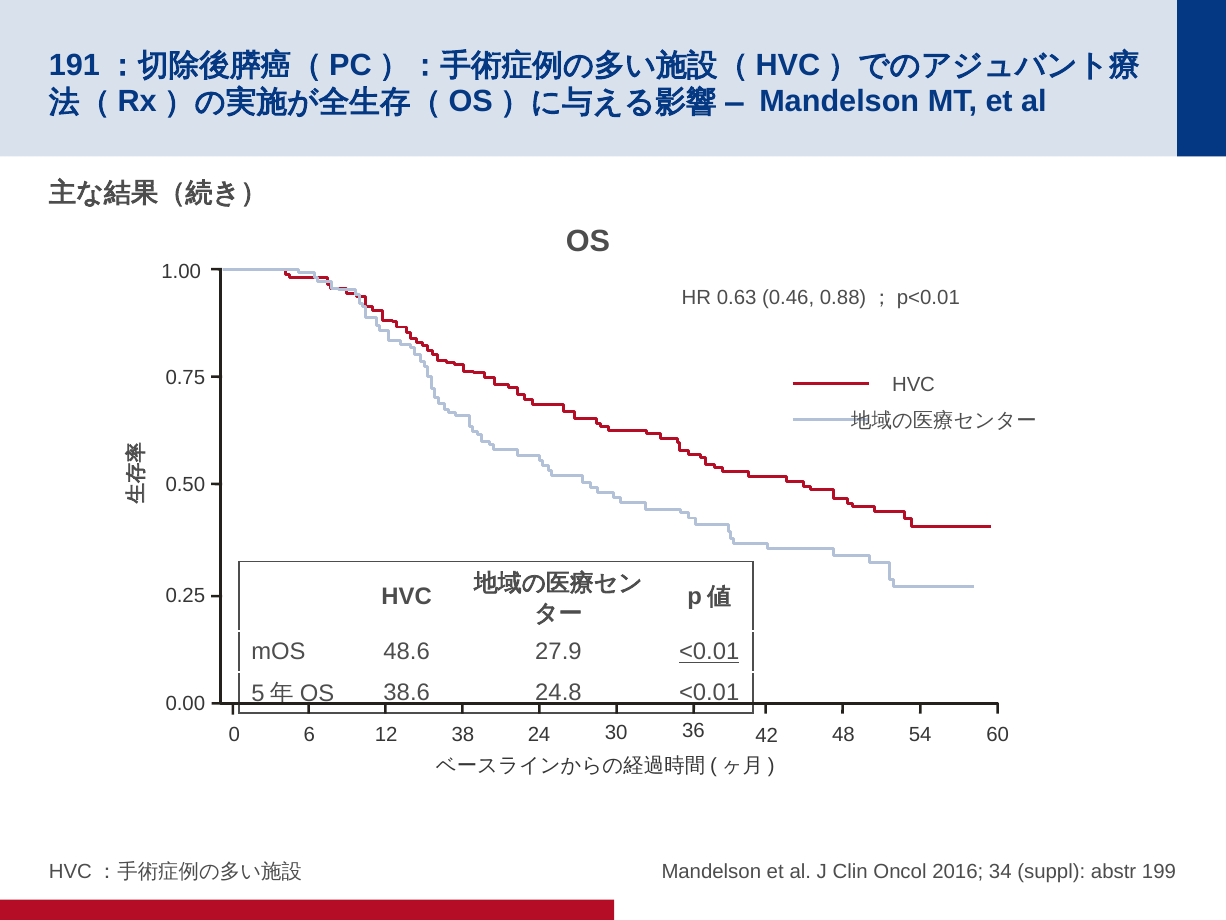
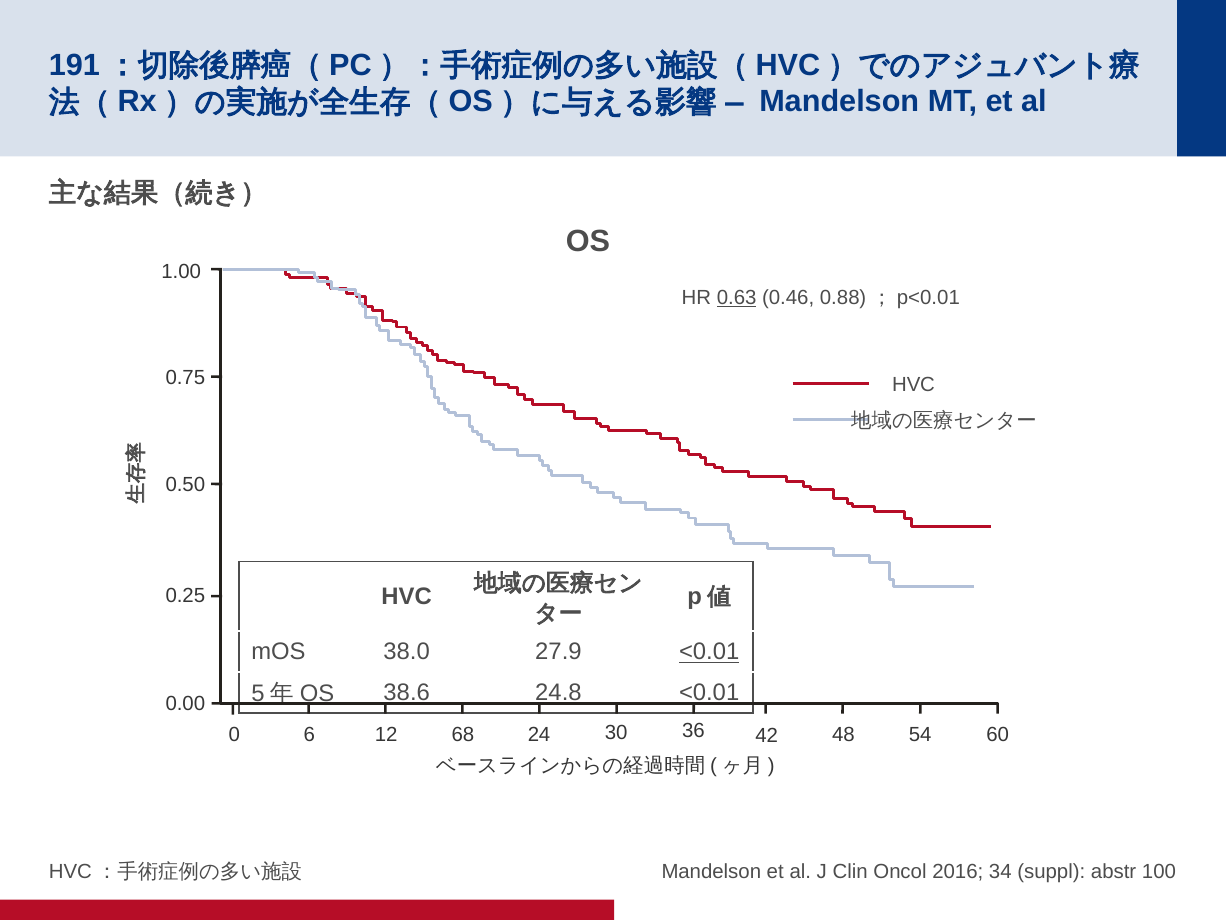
0.63 underline: none -> present (737, 298)
48.6: 48.6 -> 38.0 (407, 652)
38: 38 -> 68 (463, 734)
199: 199 -> 100 (1159, 872)
